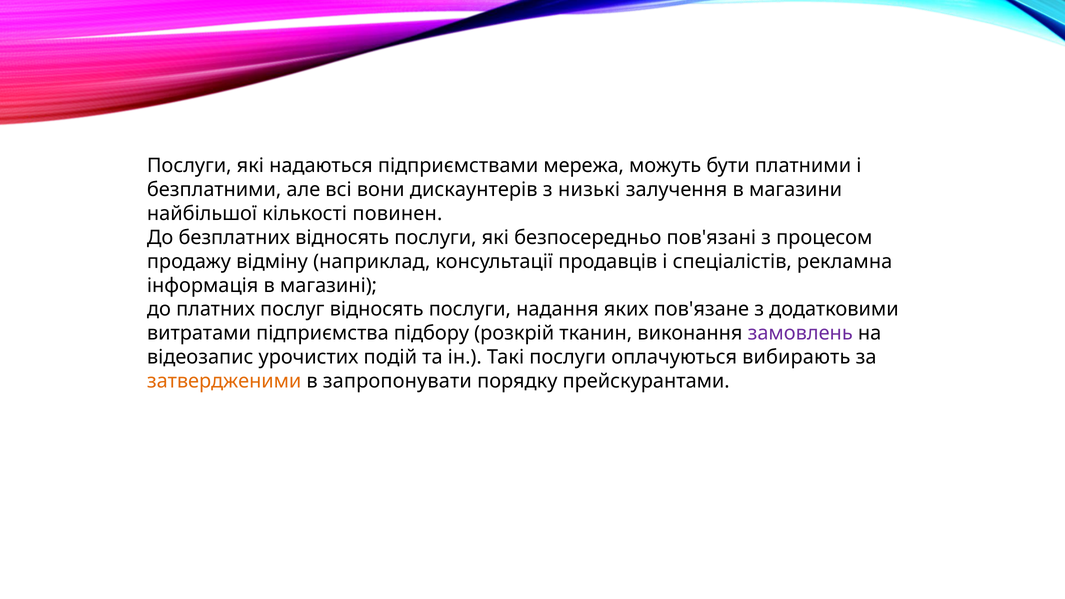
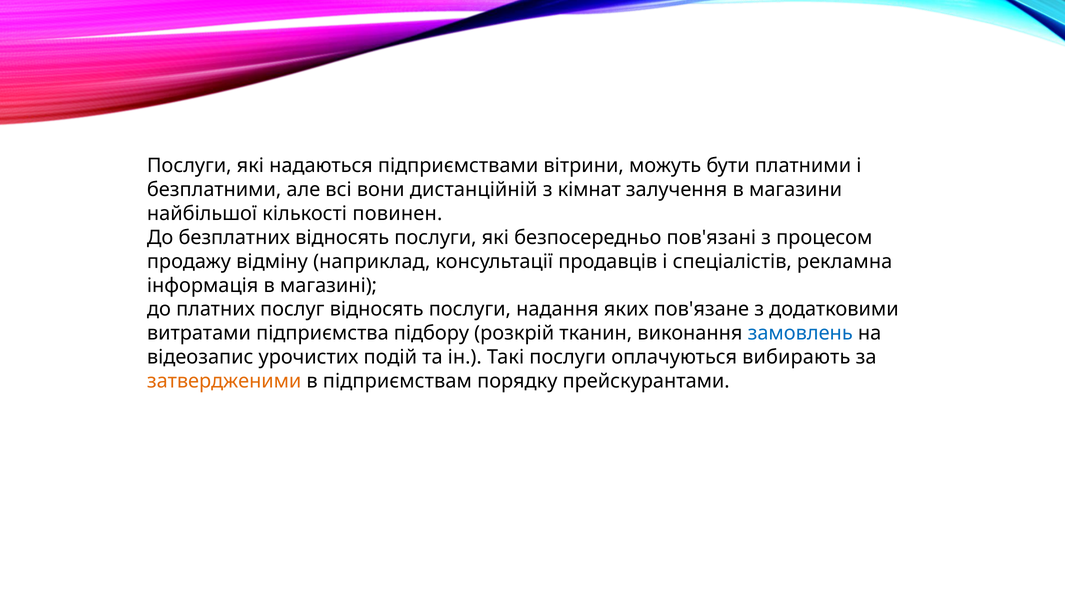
мережа: мережа -> вітрини (584, 166)
дискаунтерів: дискаунтерів -> дистанційній (474, 190)
низькі: низькі -> кімнат (589, 190)
замовлень colour: purple -> blue (800, 333)
запропонувати: запропонувати -> підприємствам (397, 381)
